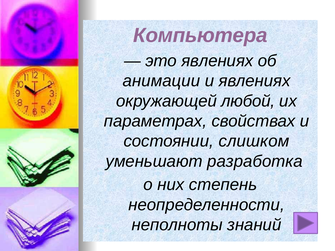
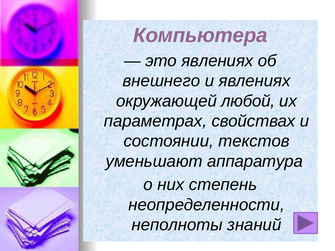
анимации: анимации -> внешнего (161, 81)
слишком: слишком -> текстов (254, 141)
разработка: разработка -> аппаратура (255, 161)
